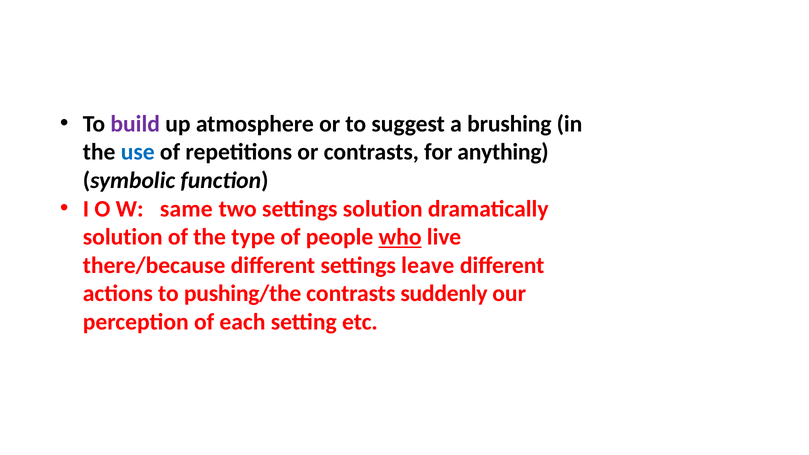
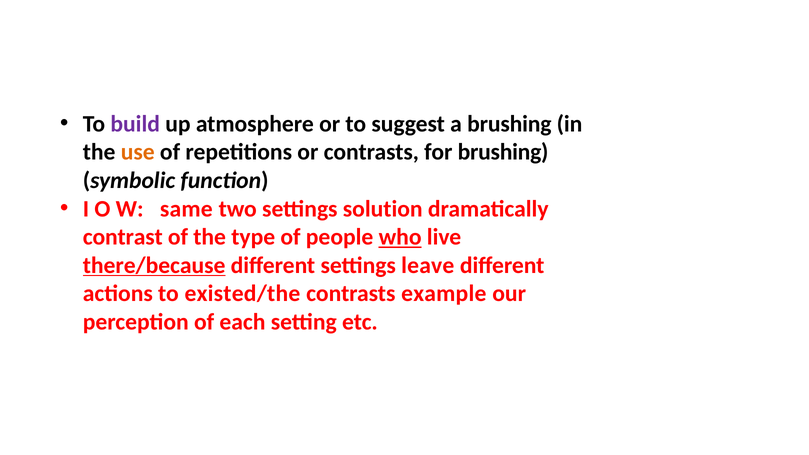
use colour: blue -> orange (138, 152)
for anything: anything -> brushing (503, 152)
solution: solution -> contrast (123, 237)
there/because underline: none -> present (154, 265)
pushing/the: pushing/the -> existed/the (242, 294)
suddenly: suddenly -> example (444, 294)
